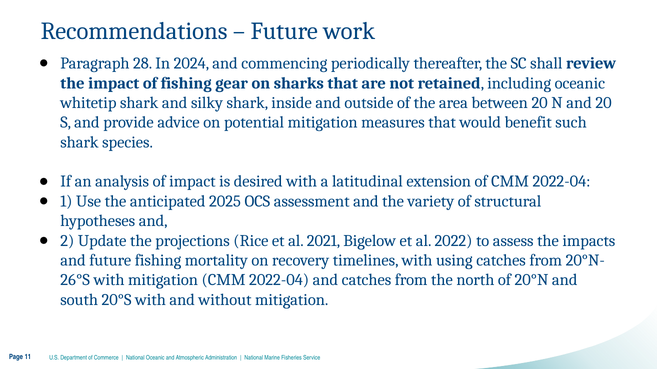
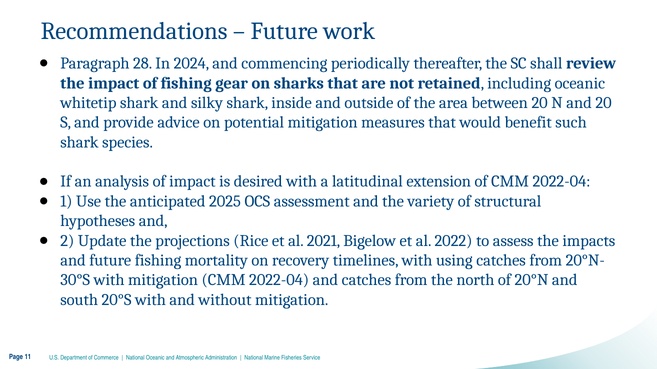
26°S: 26°S -> 30°S (75, 280)
